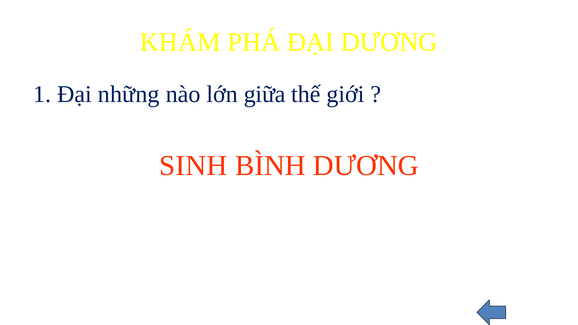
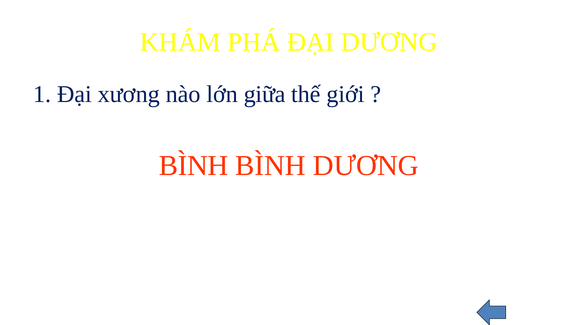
những: những -> xương (129, 94)
SINH: SINH -> BÌNH (194, 166)
